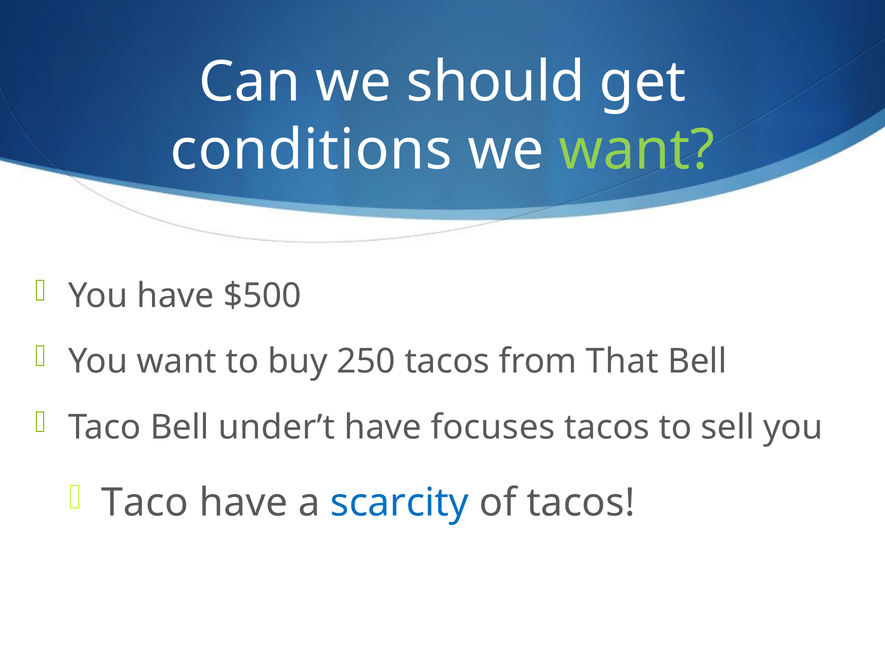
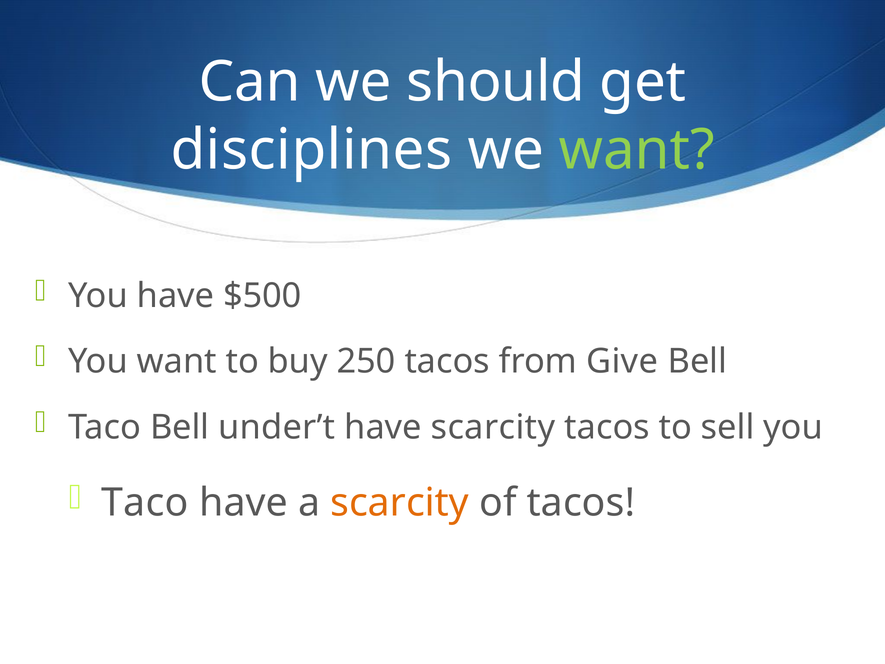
conditions: conditions -> disciplines (311, 150)
That: That -> Give (622, 361)
have focuses: focuses -> scarcity (493, 427)
scarcity colour: blue -> orange (400, 503)
